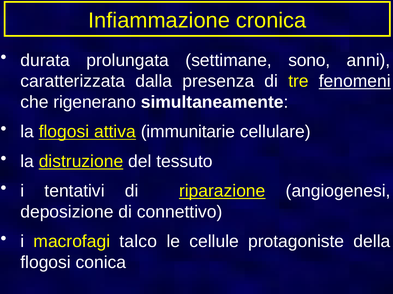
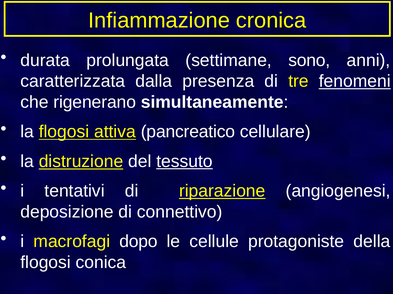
immunitarie: immunitarie -> pancreatico (188, 132)
tessuto underline: none -> present (184, 162)
talco: talco -> dopo (138, 242)
